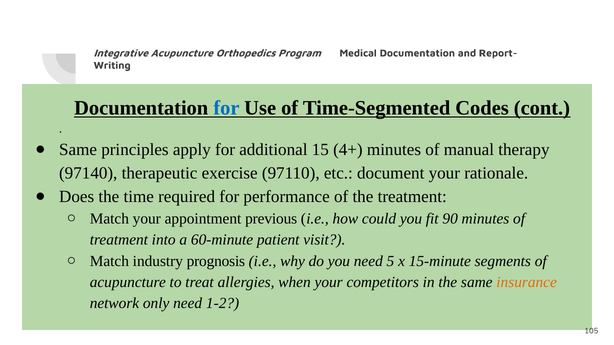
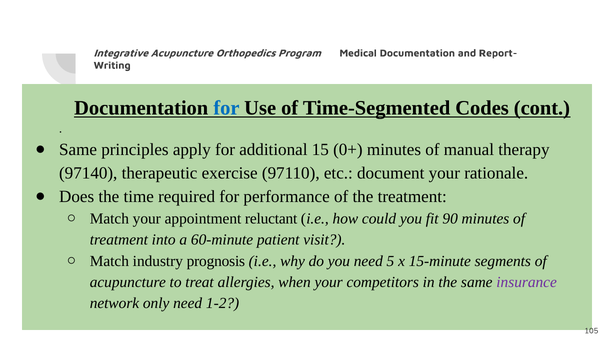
4+: 4+ -> 0+ (348, 150)
previous: previous -> reluctant (271, 219)
insurance colour: orange -> purple (527, 282)
